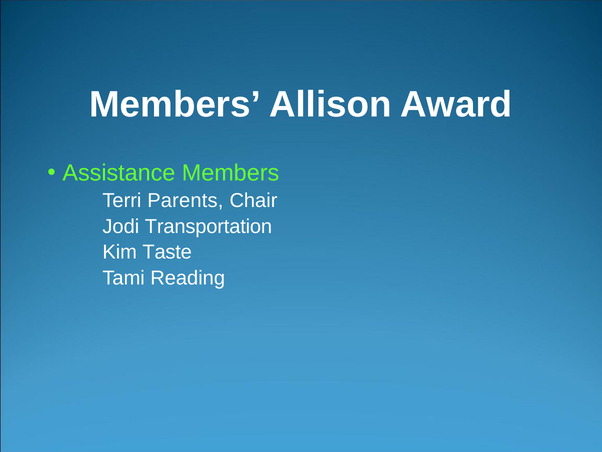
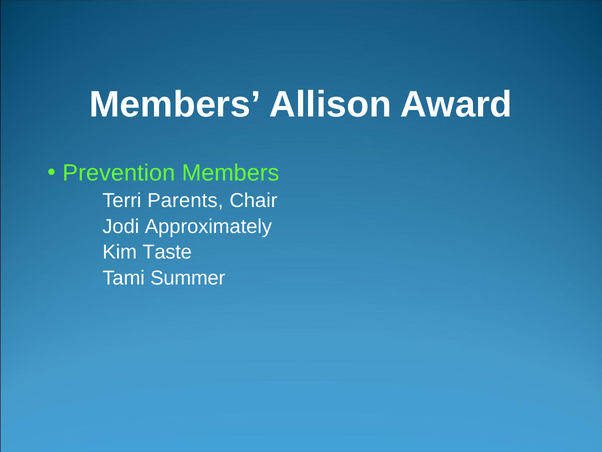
Assistance: Assistance -> Prevention (119, 173)
Transportation: Transportation -> Approximately (208, 226)
Reading: Reading -> Summer (188, 278)
